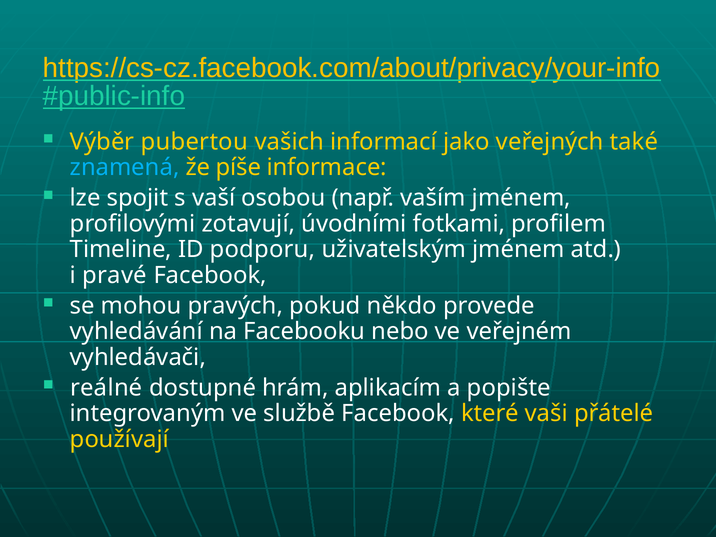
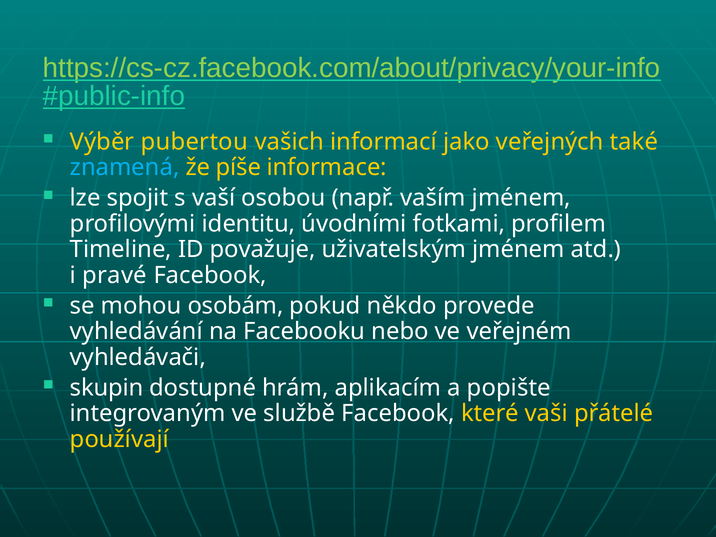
https://cs-cz.facebook.com/about/privacy/your-info colour: yellow -> light green (352, 68)
zotavují: zotavují -> identitu (248, 224)
podporu: podporu -> považuje (263, 249)
pravých: pravých -> osobám (236, 306)
reálné: reálné -> skupin (107, 388)
